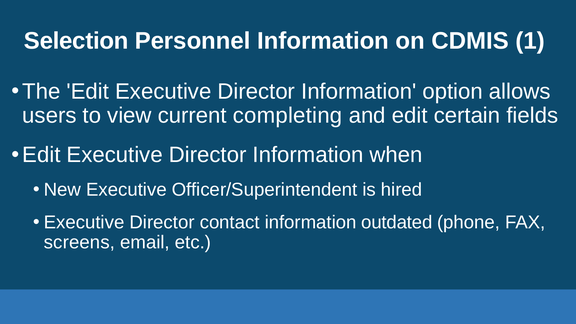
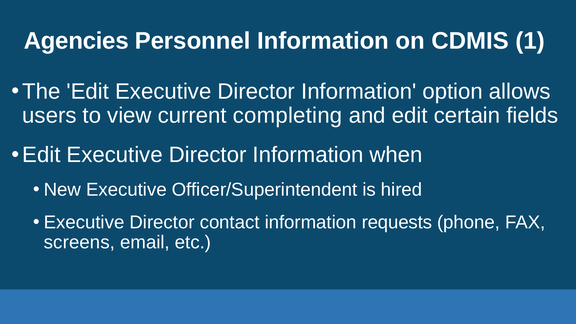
Selection: Selection -> Agencies (76, 41)
outdated: outdated -> requests (397, 222)
